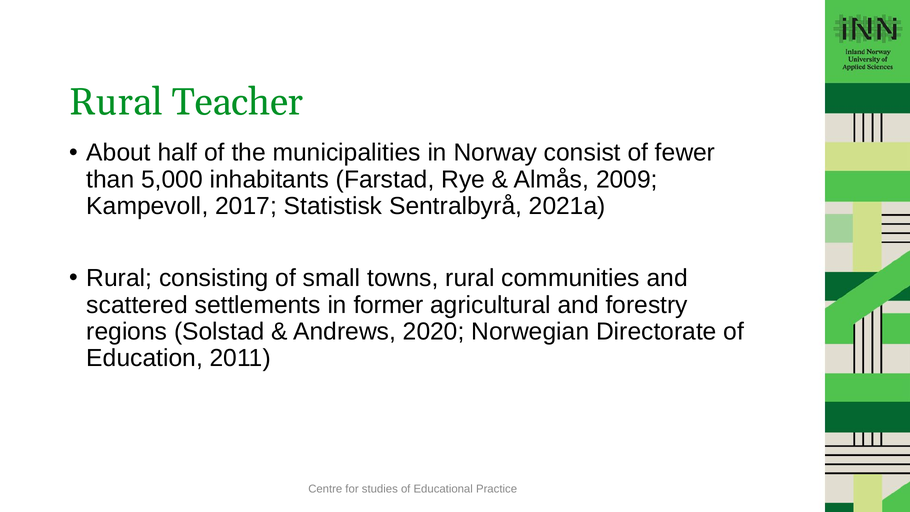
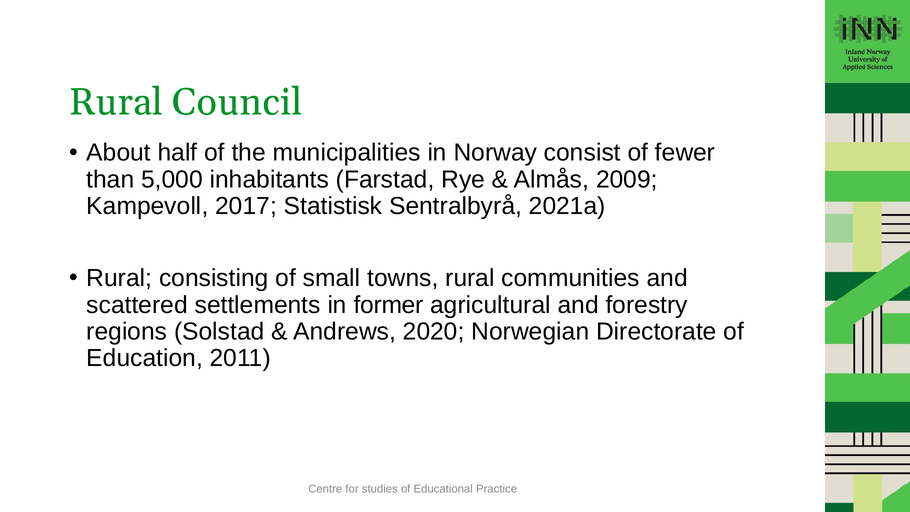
Teacher: Teacher -> Council (237, 102)
